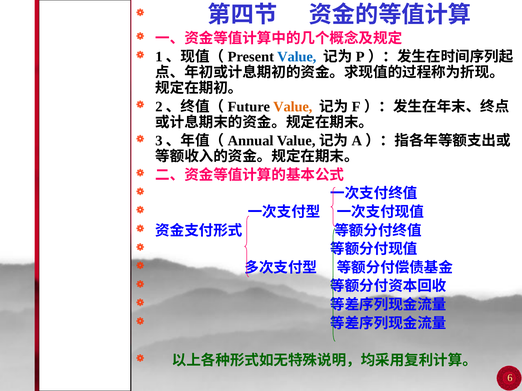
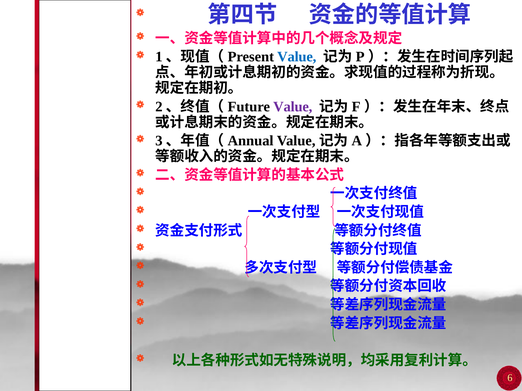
Value colour: orange -> purple (293, 107)
